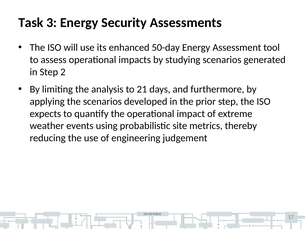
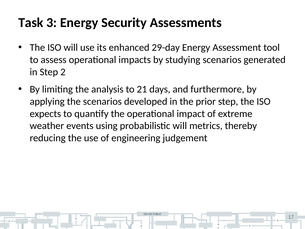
50-day: 50-day -> 29-day (166, 47)
probabilistic site: site -> will (180, 126)
